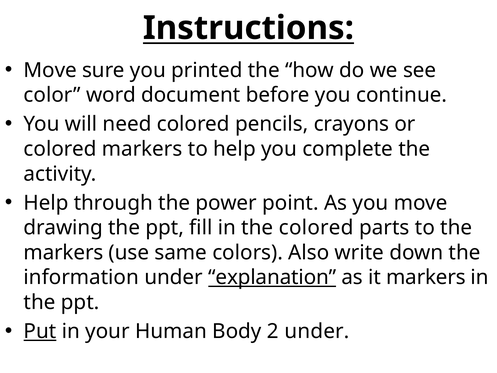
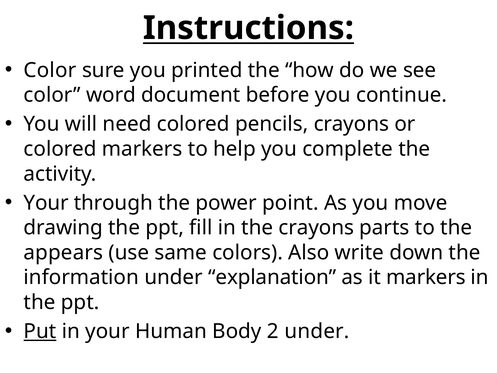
Move: Move -> Color (50, 70)
Help: Help -> Your (46, 203)
the colored: colored -> crayons (316, 228)
markers: markers -> appears (63, 252)
explanation underline: present -> none (272, 277)
